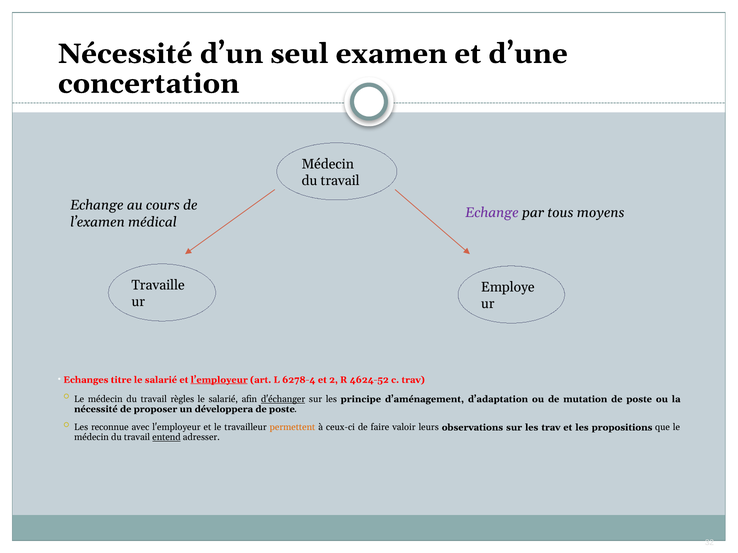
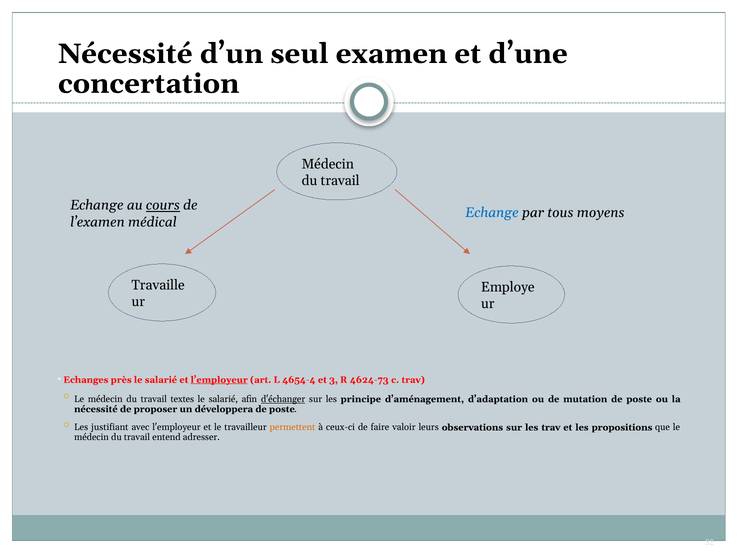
cours underline: none -> present (163, 206)
Echange colour: purple -> blue (492, 213)
titre: titre -> près (121, 380)
6278-4: 6278-4 -> 4654-4 (299, 380)
2: 2 -> 3 (334, 380)
4624-52: 4624-52 -> 4624-73 (369, 380)
règles: règles -> textes (182, 399)
reconnue: reconnue -> justifiant (110, 428)
entend underline: present -> none (166, 438)
